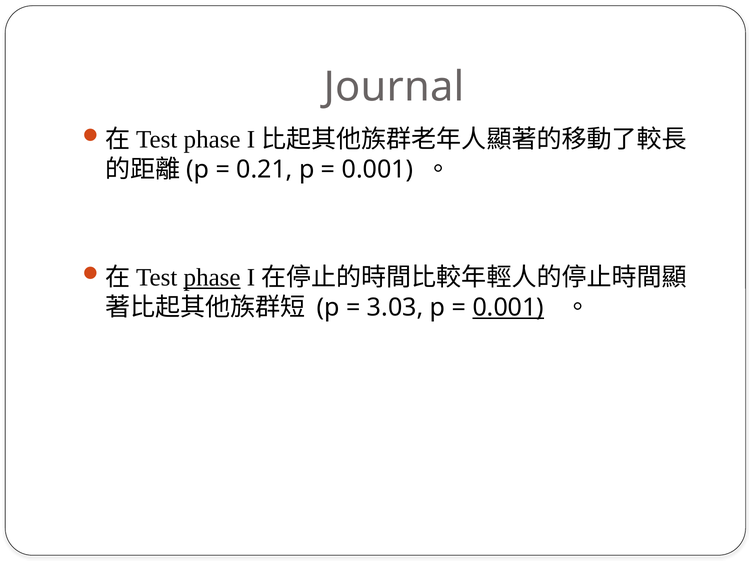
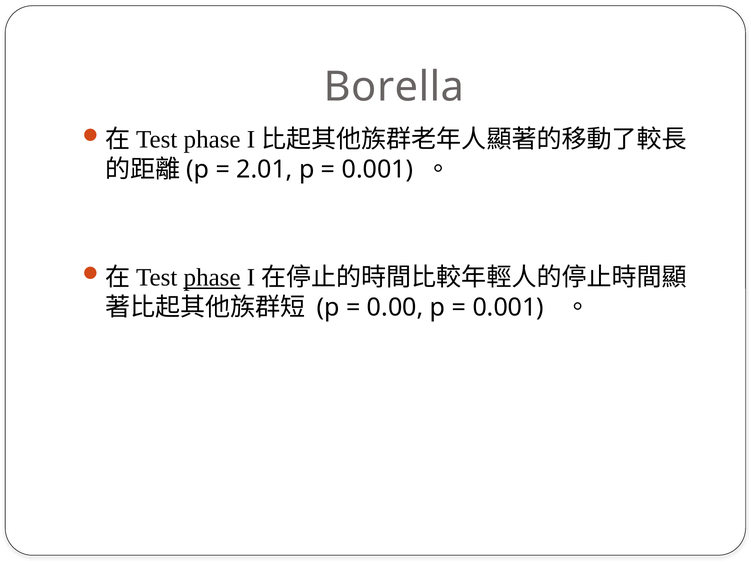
Journal: Journal -> Borella (394, 87)
0.21: 0.21 -> 2.01 (264, 169)
3.03: 3.03 -> 0.00 (395, 308)
0.001 underline: present -> none (508, 308)
